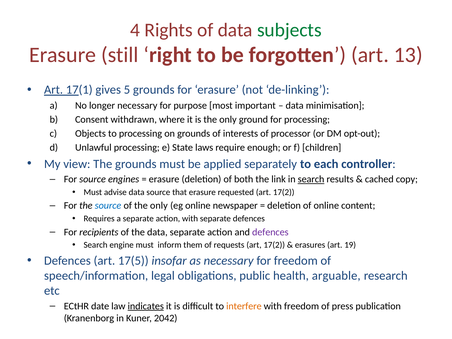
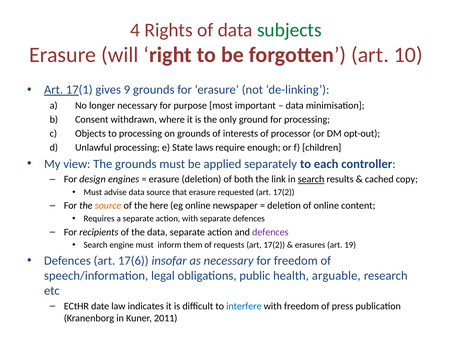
still: still -> will (120, 55)
13: 13 -> 10 (408, 55)
5: 5 -> 9 (127, 90)
For source: source -> design (93, 179)
source colour: blue -> orange (108, 206)
of the only: only -> here (159, 206)
17(5: 17(5 -> 17(6 (133, 261)
indicates underline: present -> none (146, 306)
interfere colour: orange -> blue (244, 306)
2042: 2042 -> 2011 (166, 318)
